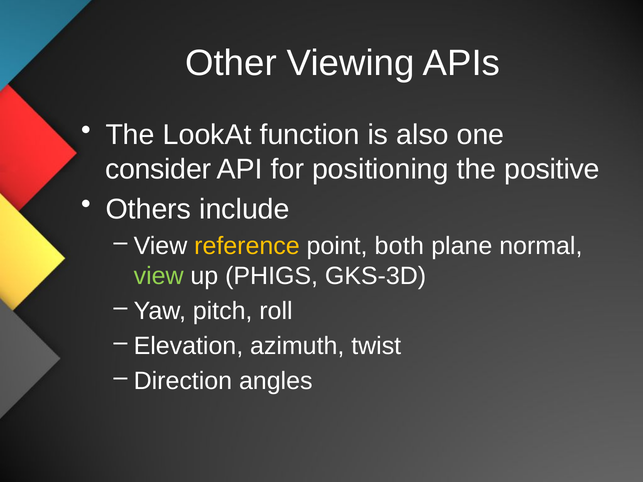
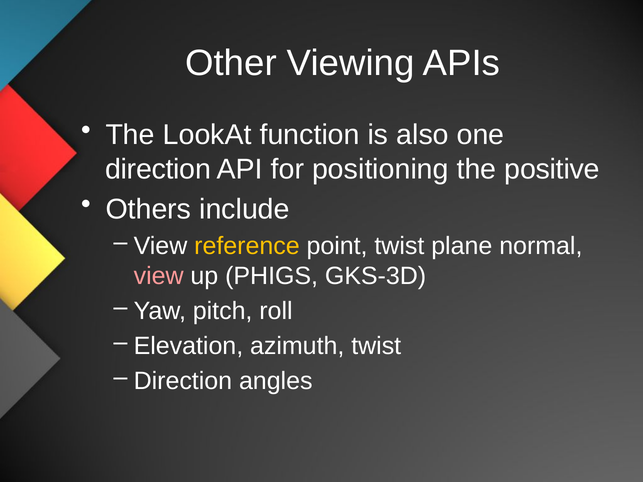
consider: consider -> direction (158, 169)
point both: both -> twist (399, 246)
view colour: light green -> pink (159, 276)
